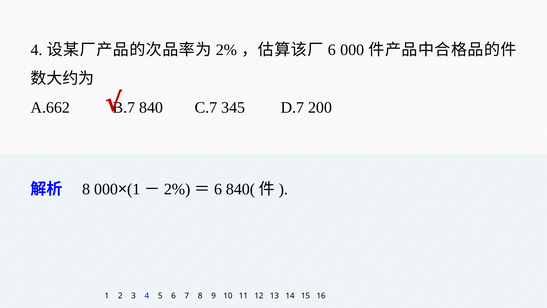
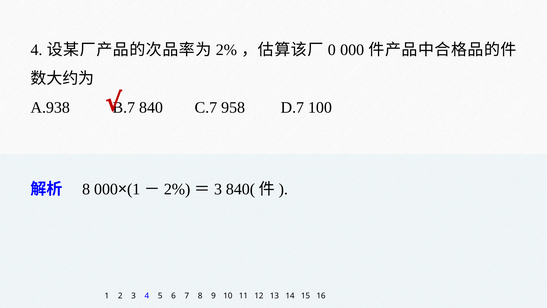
6: 6 -> 0 (332, 50)
A.662: A.662 -> A.938 (50, 107)
345: 345 -> 958 (233, 107)
200: 200 -> 100 (320, 107)
6: 6 -> 3 (218, 189)
